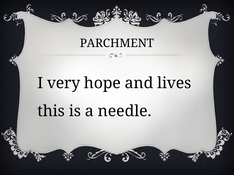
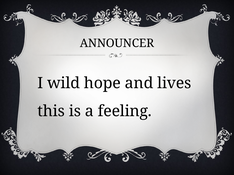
PARCHMENT: PARCHMENT -> ANNOUNCER (117, 43)
very: very -> wild (64, 83)
needle: needle -> feeling (125, 111)
